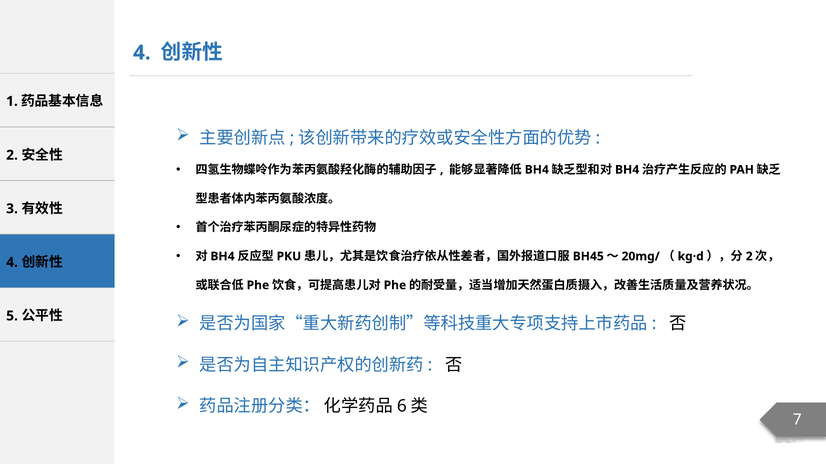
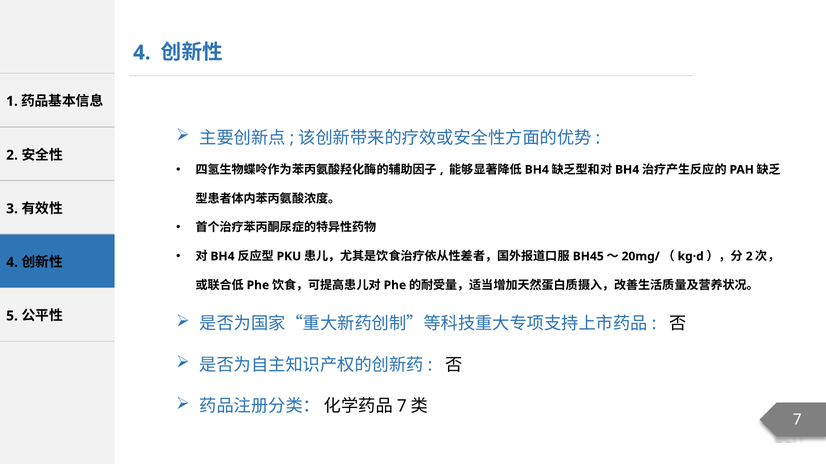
6: 6 -> 7 (402, 407)
